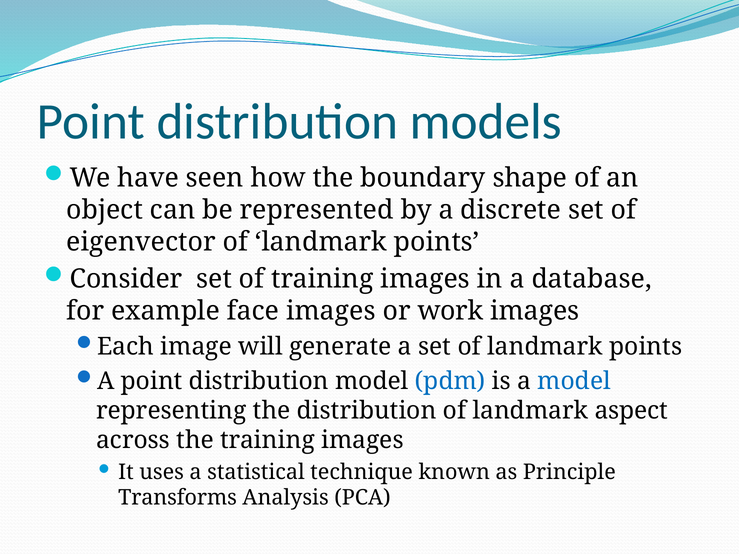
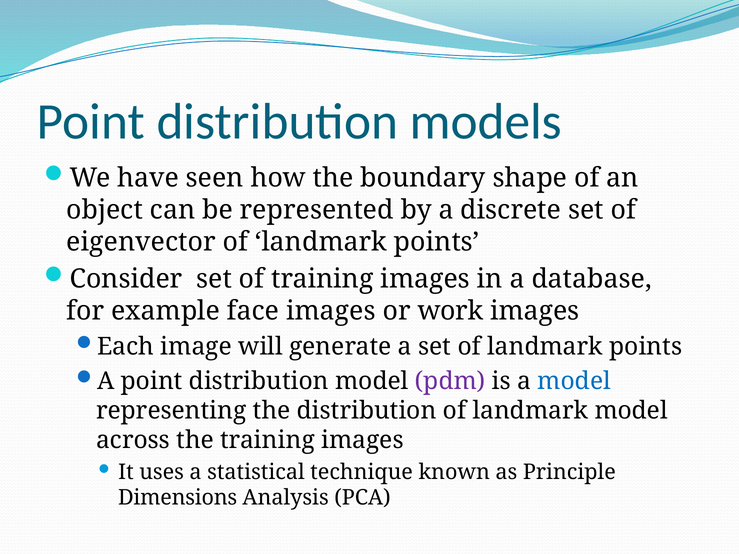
pdm colour: blue -> purple (450, 381)
landmark aspect: aspect -> model (631, 411)
Transforms: Transforms -> Dimensions (178, 498)
